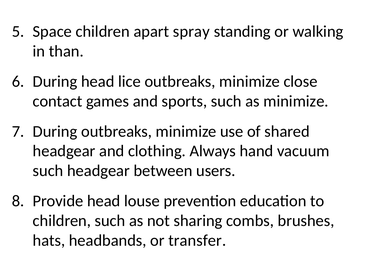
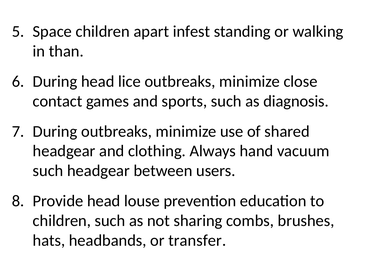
spray: spray -> infest (191, 32)
as minimize: minimize -> diagnosis (296, 101)
